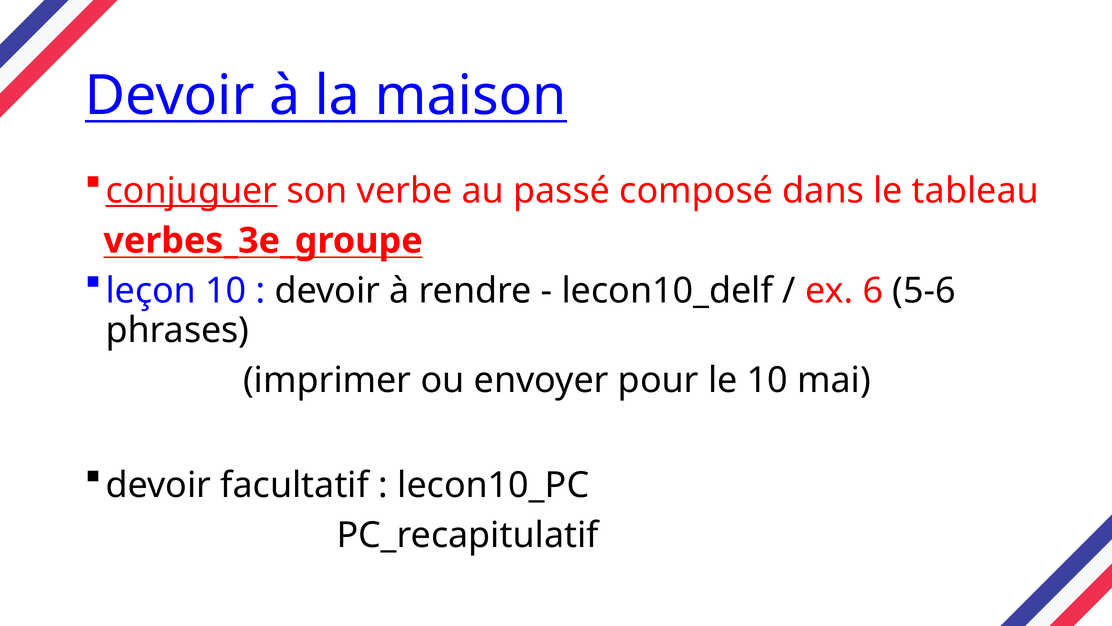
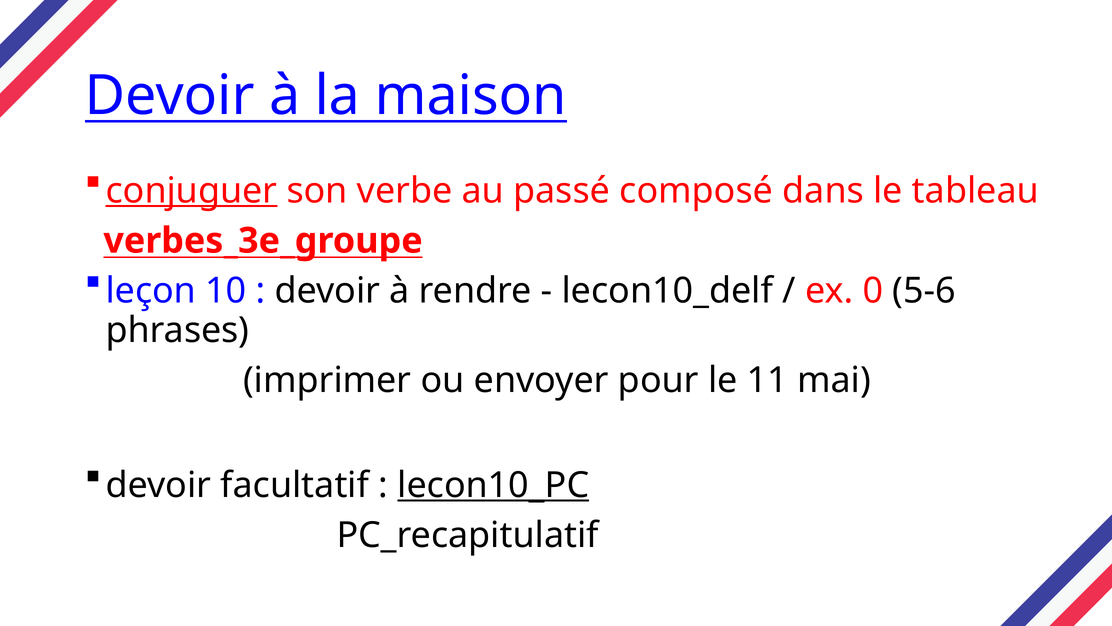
6: 6 -> 0 (873, 291)
le 10: 10 -> 11 (767, 380)
lecon10_PC underline: none -> present (493, 485)
